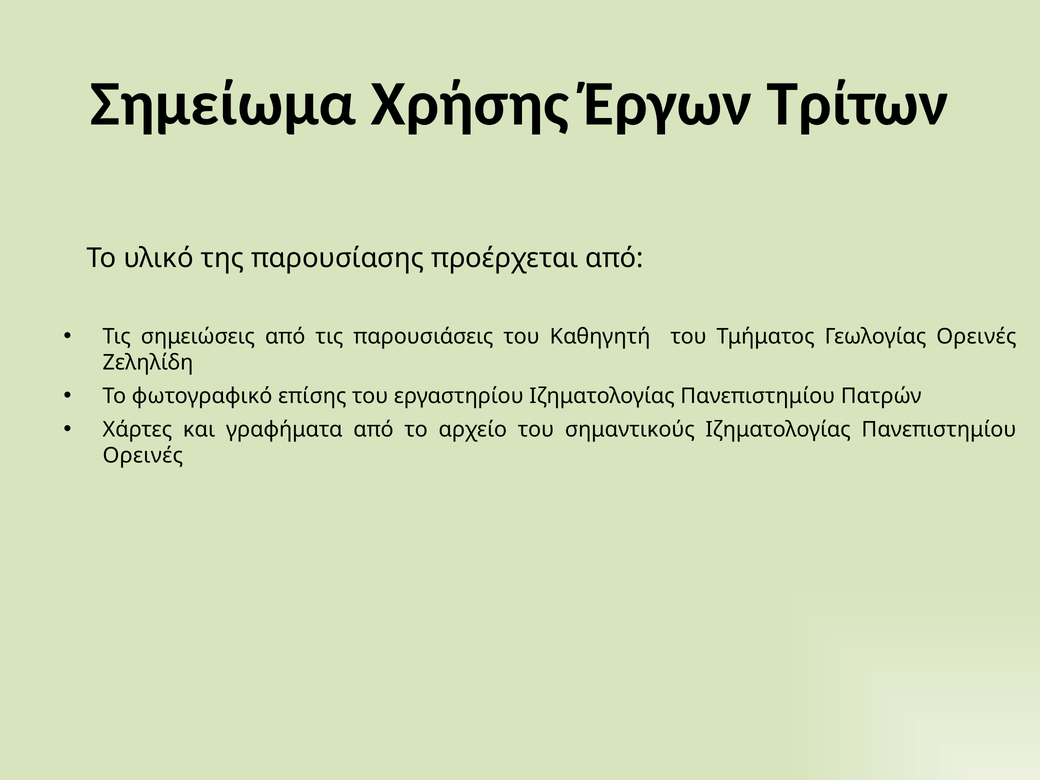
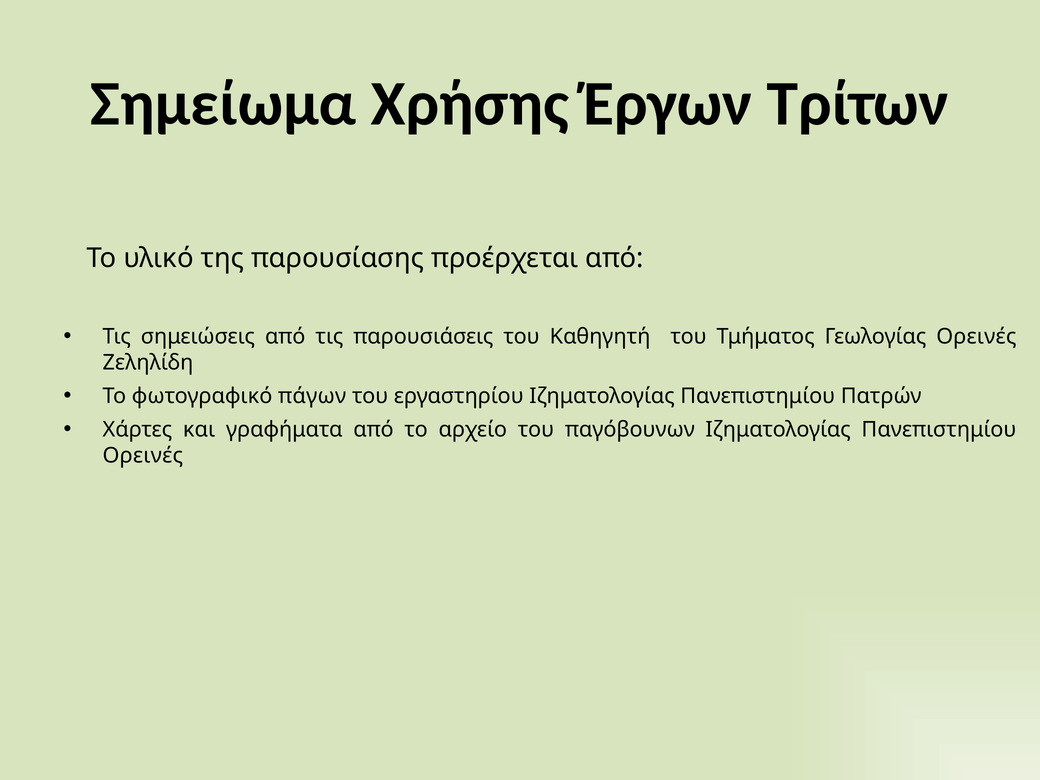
επίσης: επίσης -> πάγων (312, 396)
σημαντικούς: σημαντικούς -> παγόβουνων (630, 430)
